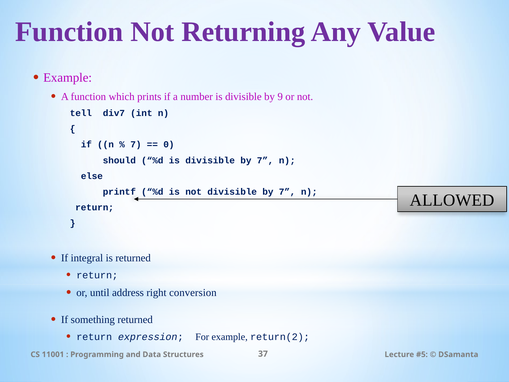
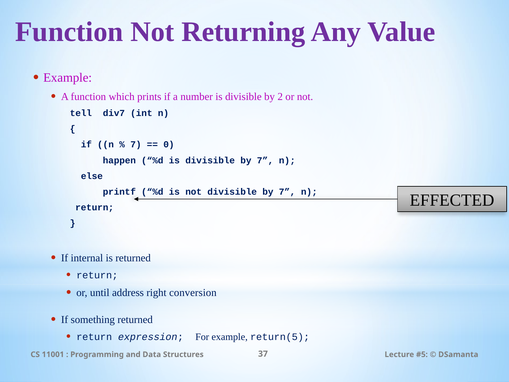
9: 9 -> 2 (280, 97)
should: should -> happen (119, 160)
ALLOWED: ALLOWED -> EFFECTED (452, 200)
integral: integral -> internal (87, 258)
return(2: return(2 -> return(5 (280, 337)
